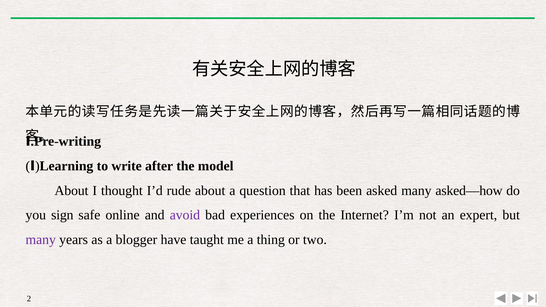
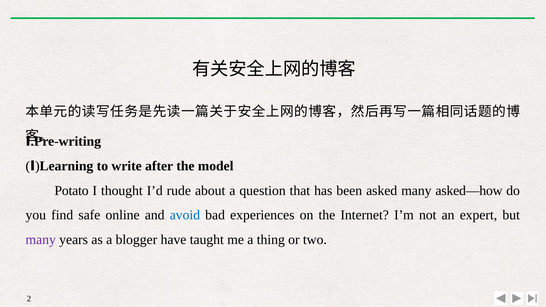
About: About -> Potato (72, 191)
sign: sign -> find (62, 215)
avoid colour: purple -> blue (185, 215)
